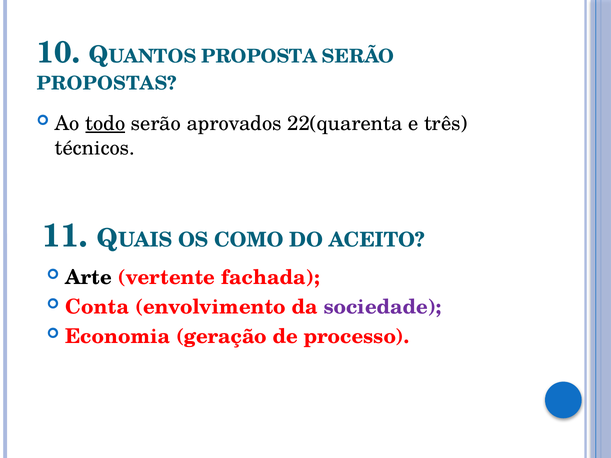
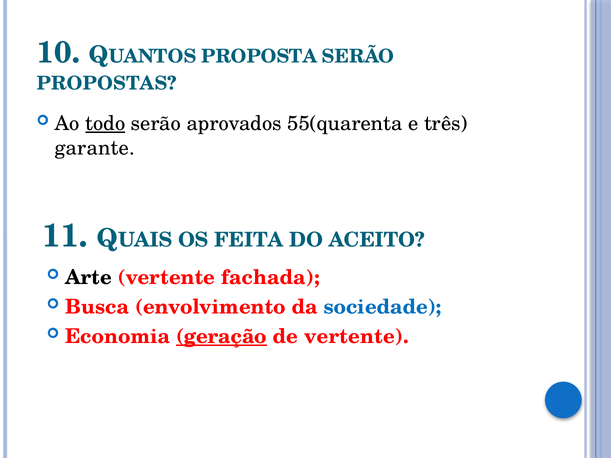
22(quarenta: 22(quarenta -> 55(quarenta (345, 124)
técnicos: técnicos -> garante (95, 148)
COMO: COMO -> FEITA (249, 240)
Conta: Conta -> Busca (97, 307)
sociedade colour: purple -> blue (383, 307)
geração underline: none -> present (221, 337)
de processo: processo -> vertente (357, 337)
